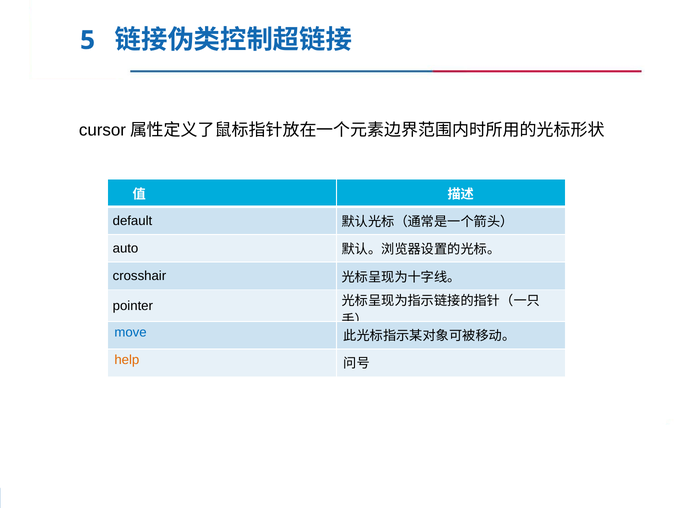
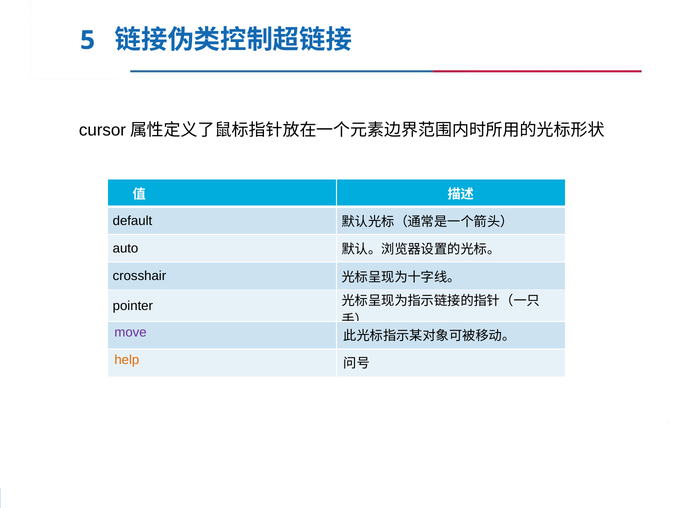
move colour: blue -> purple (131, 333)
